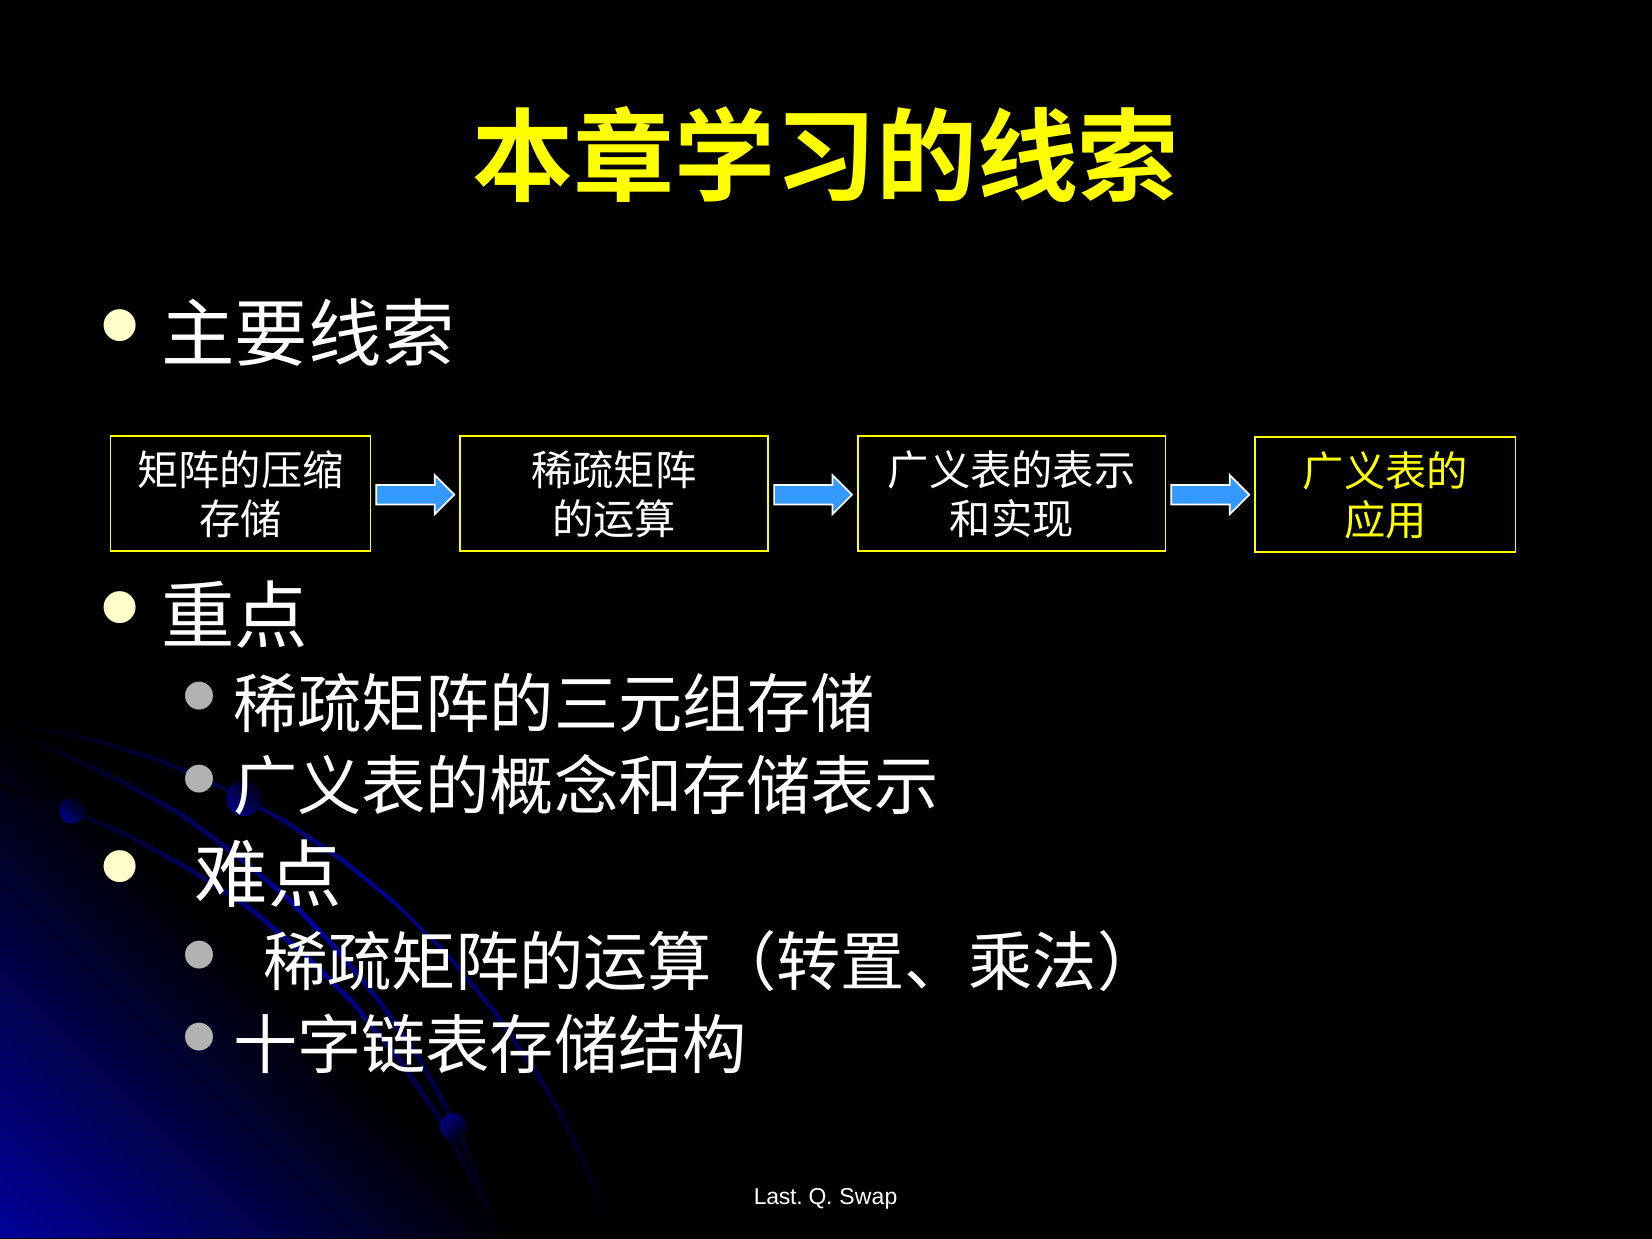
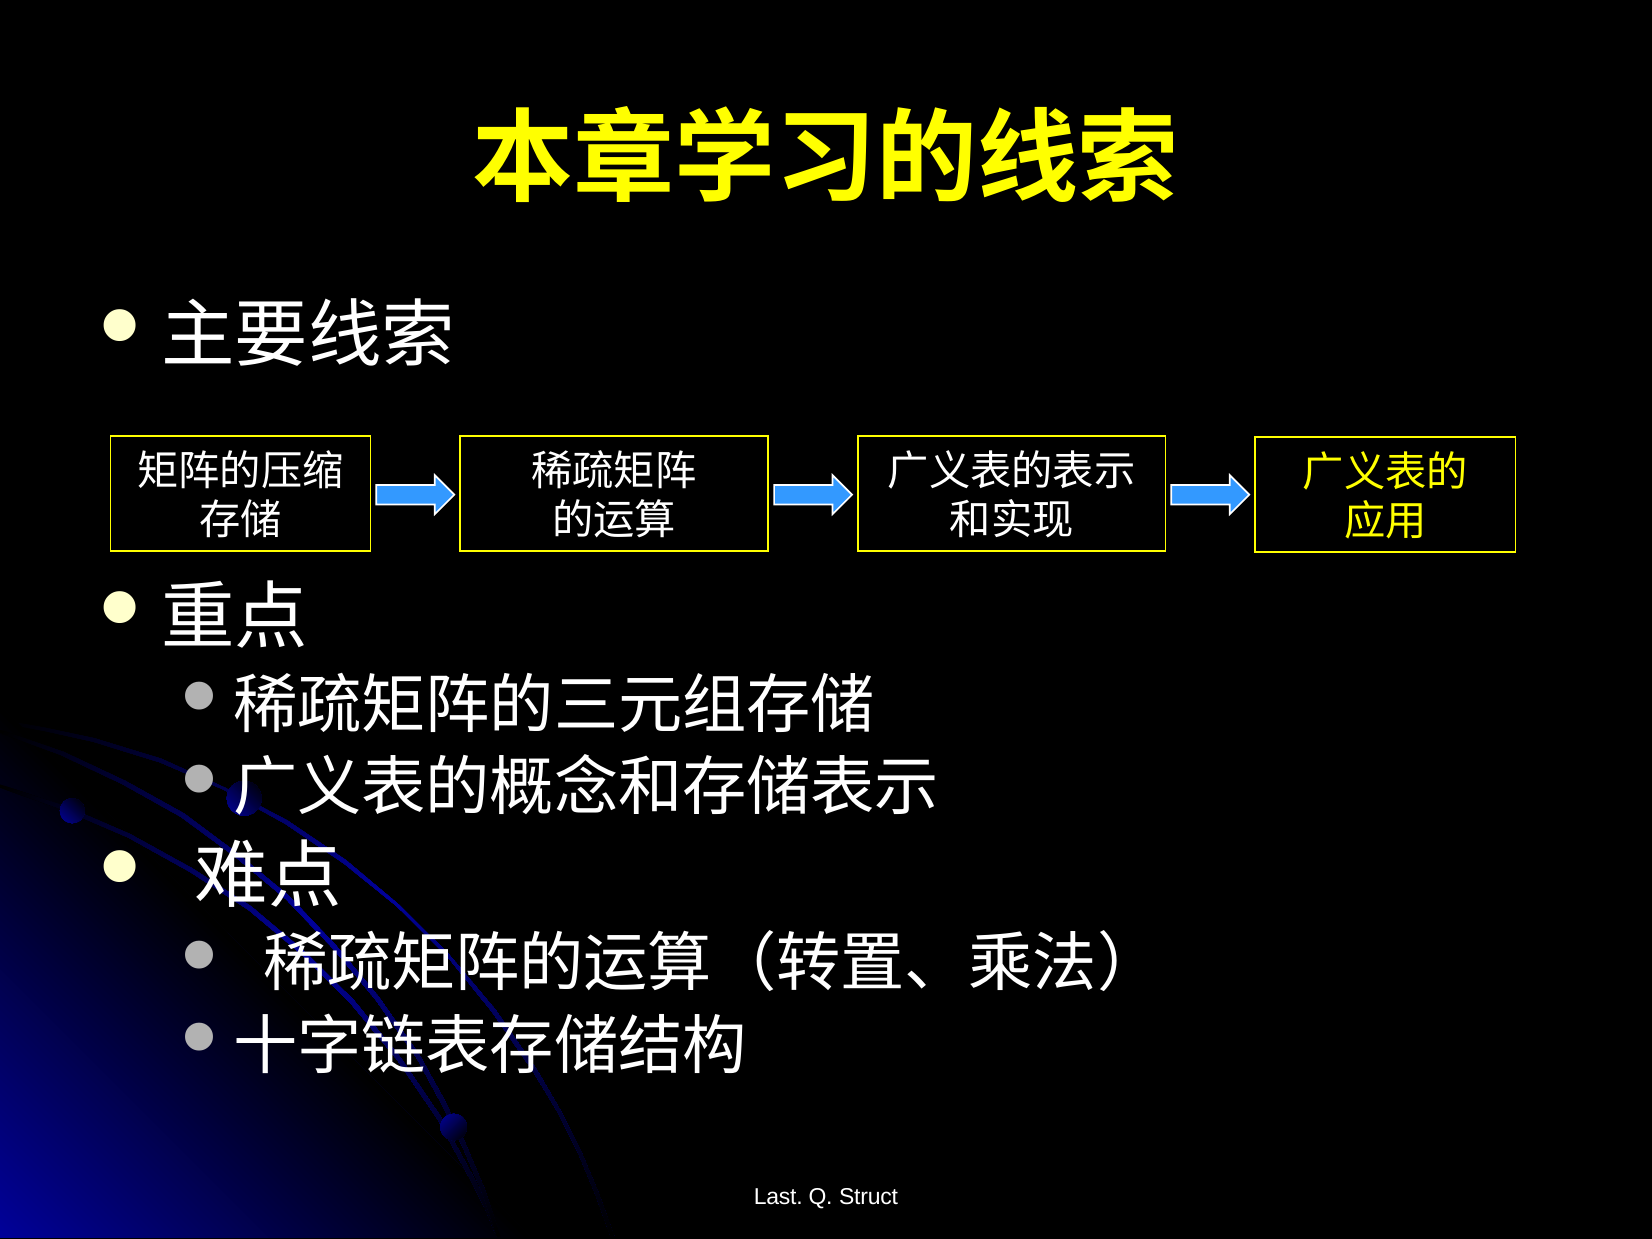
Swap: Swap -> Struct (869, 1197)
